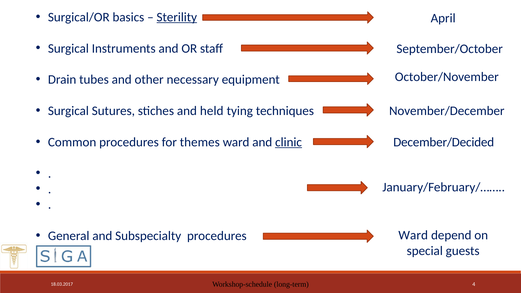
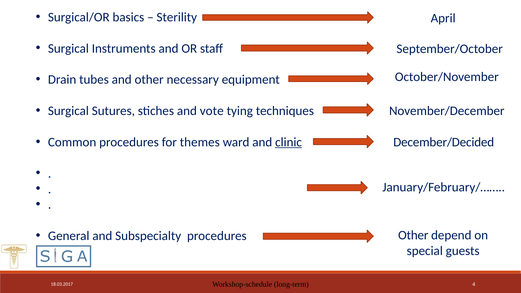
Sterility underline: present -> none (177, 17)
held: held -> vote (212, 111)
Ward: Ward -> Other (413, 235)
